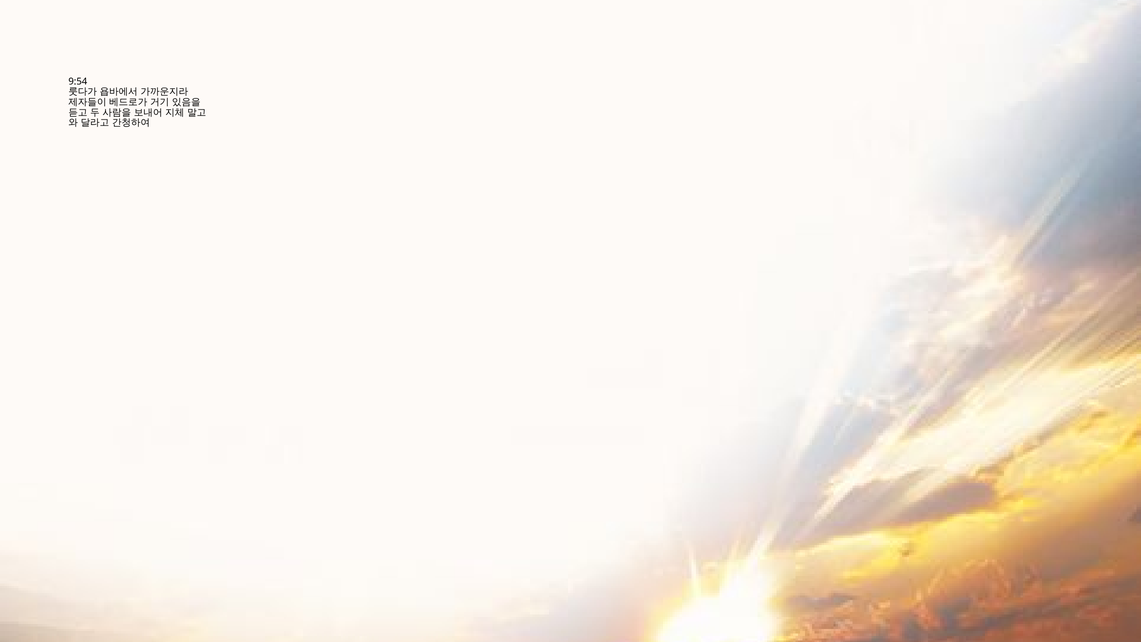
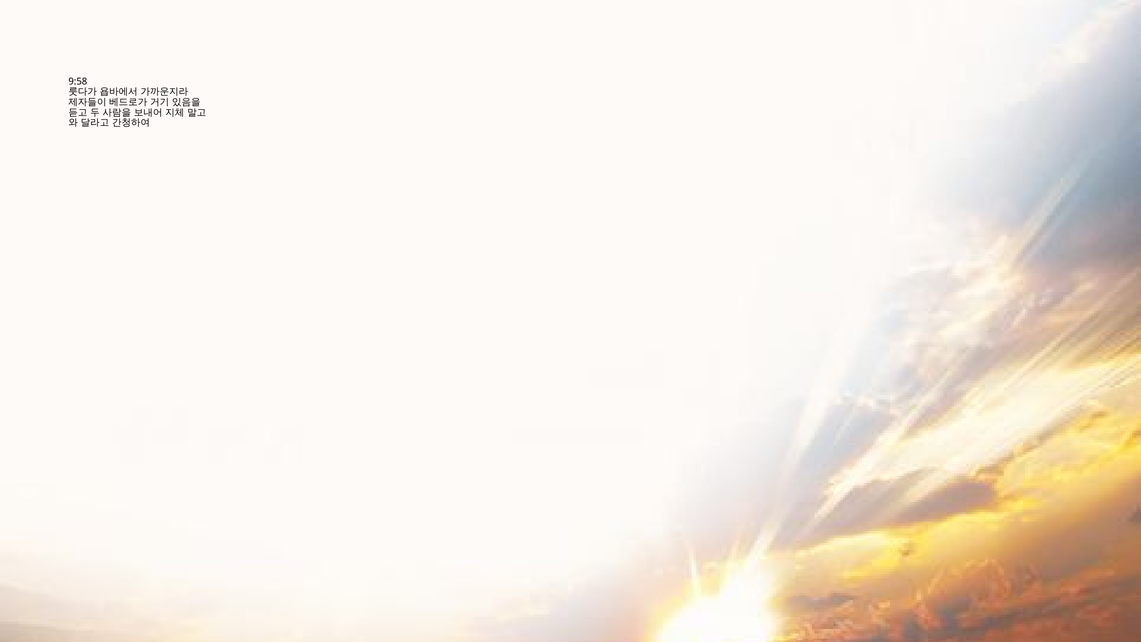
9:54: 9:54 -> 9:58 (78, 81)
